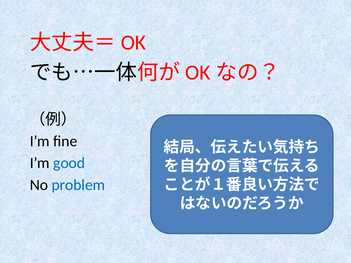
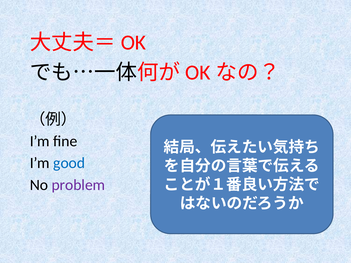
problem colour: blue -> purple (78, 185)
